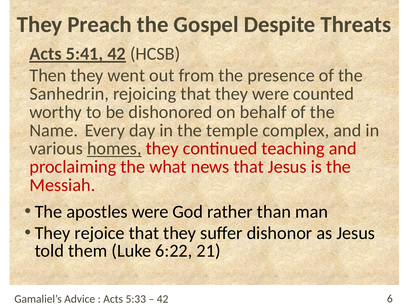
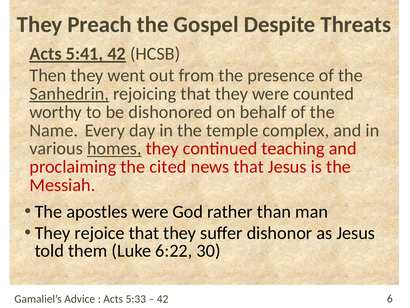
Sanhedrin underline: none -> present (69, 94)
what: what -> cited (168, 167)
21: 21 -> 30 (209, 250)
